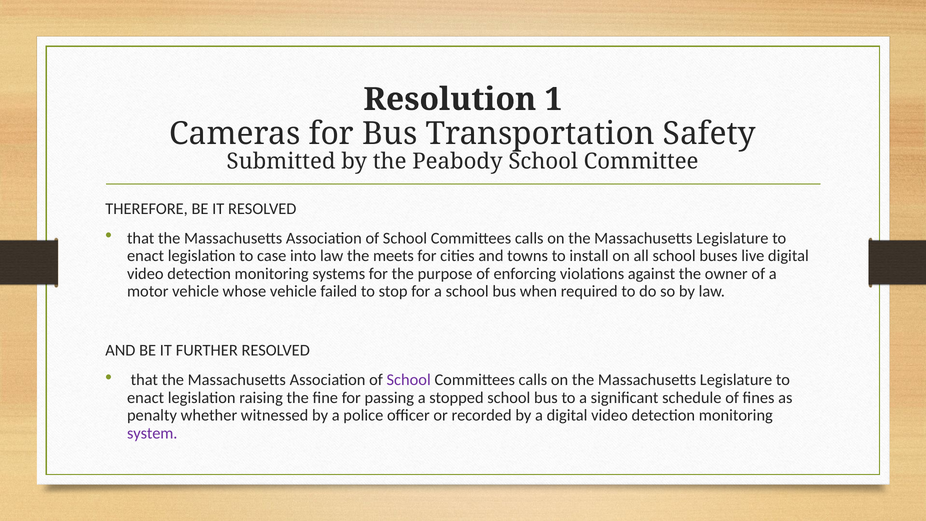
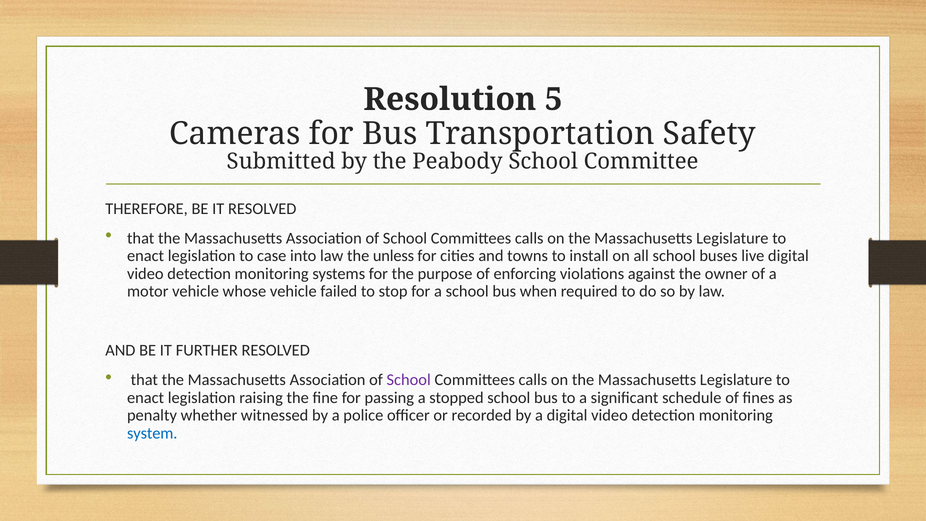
1: 1 -> 5 (553, 99)
meets: meets -> unless (393, 256)
system colour: purple -> blue (152, 433)
